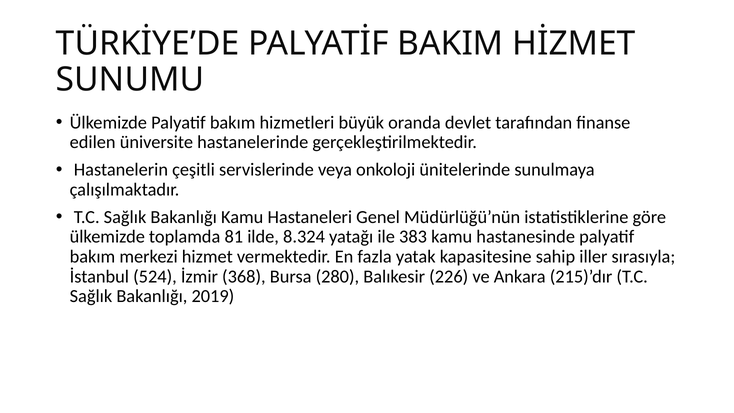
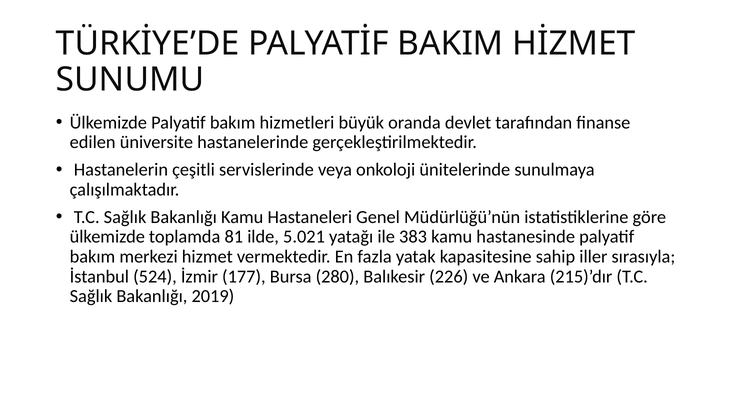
8.324: 8.324 -> 5.021 (304, 237)
368: 368 -> 177 (244, 276)
